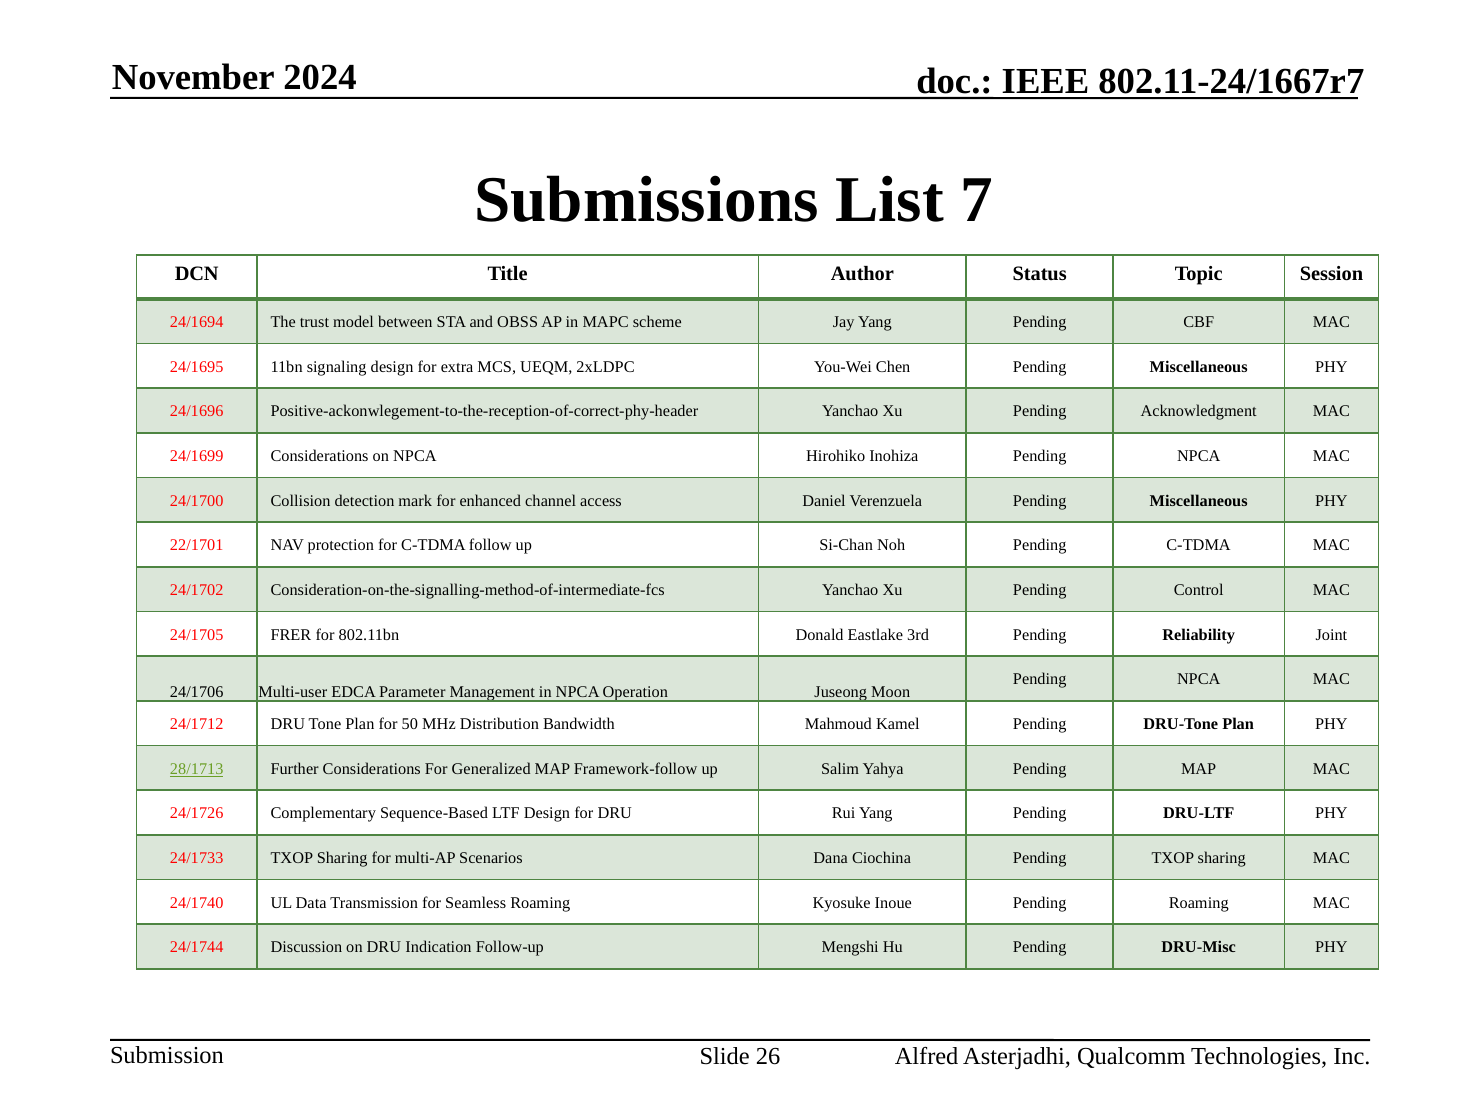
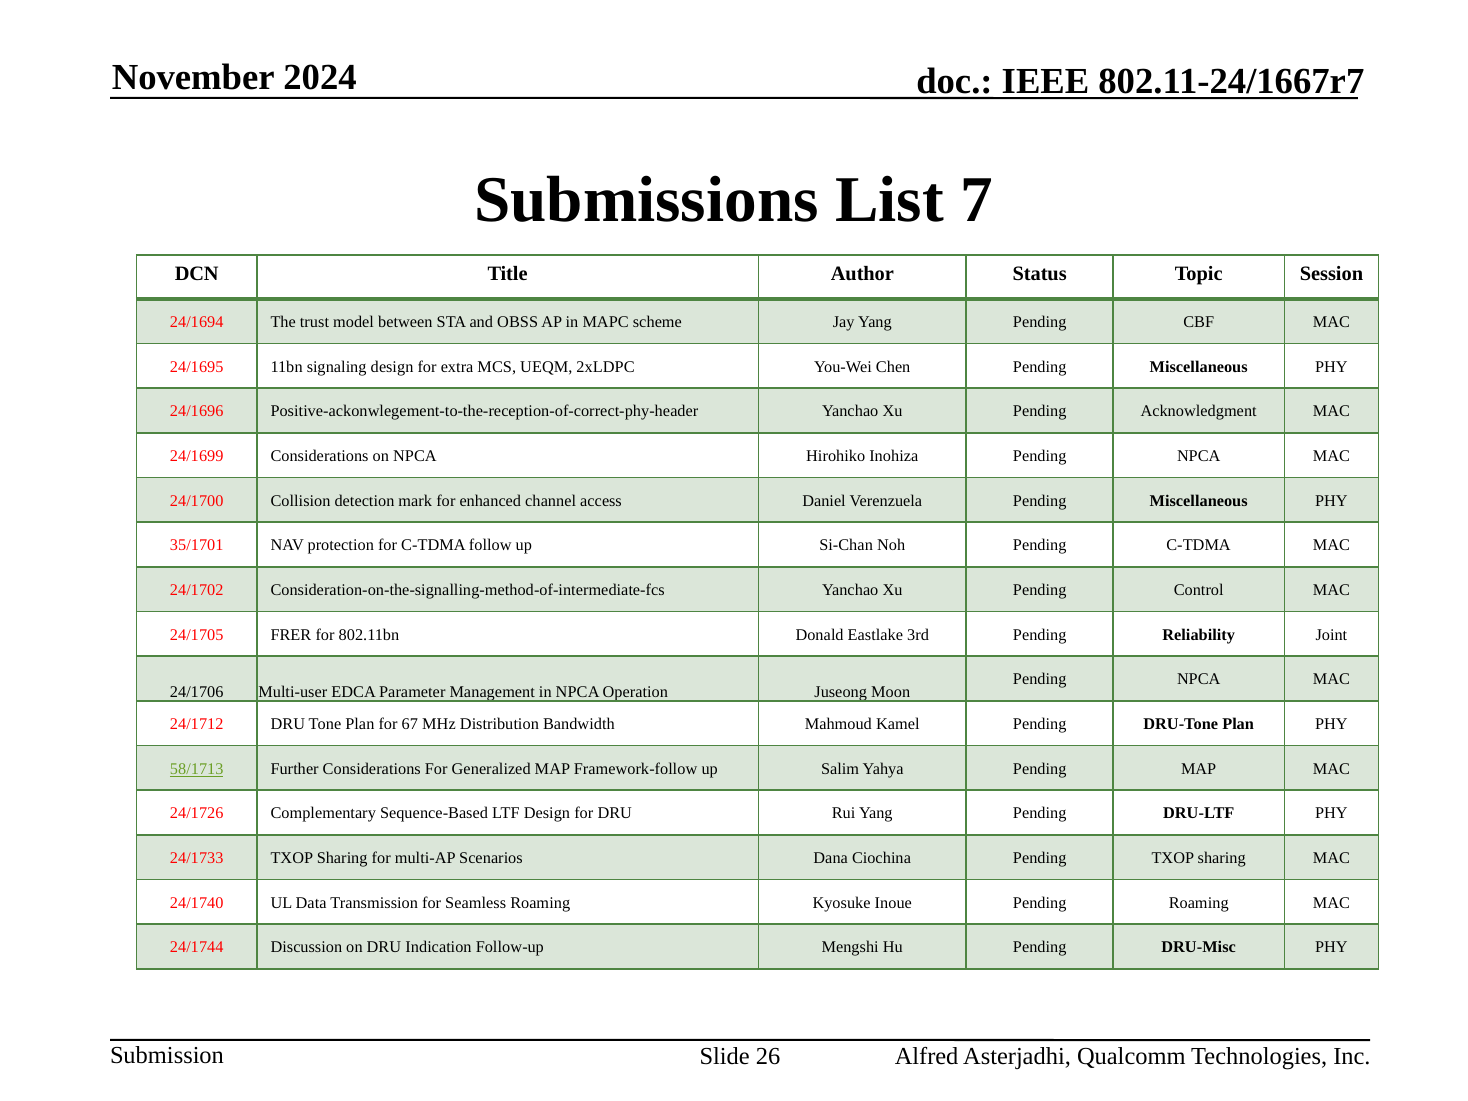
22/1701: 22/1701 -> 35/1701 (197, 545)
50: 50 -> 67 (410, 724)
28/1713: 28/1713 -> 58/1713 (197, 769)
